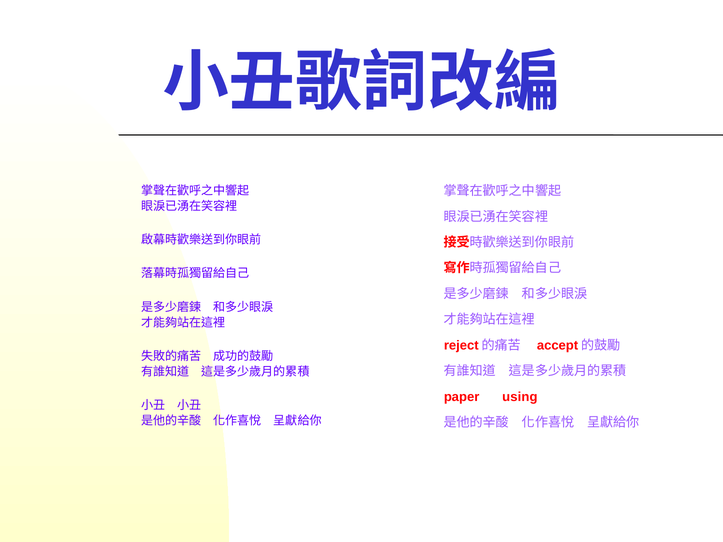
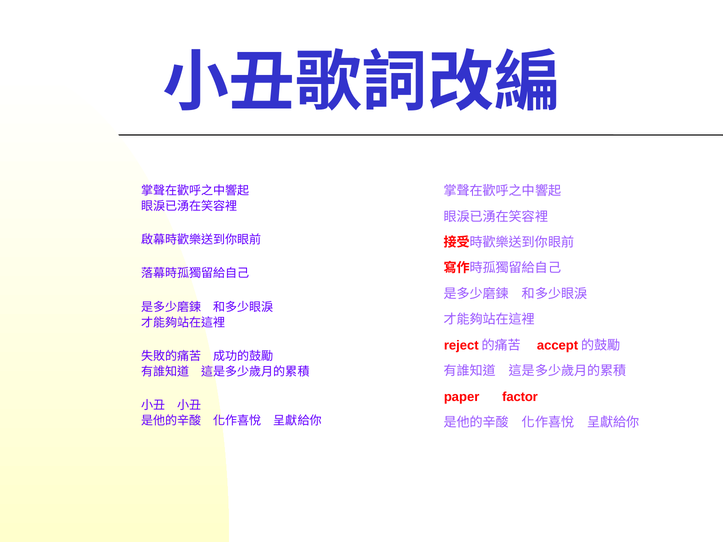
using: using -> factor (520, 397)
